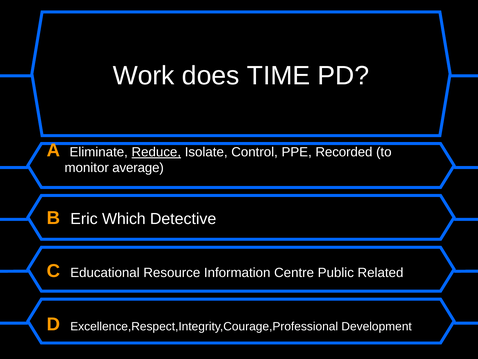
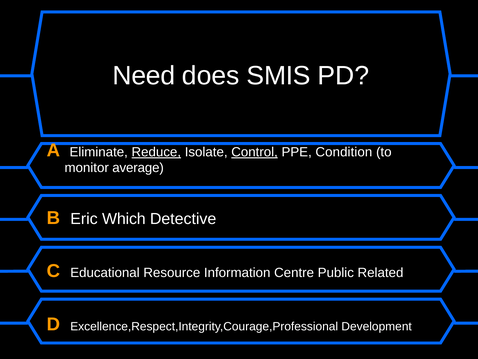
Work: Work -> Need (144, 76)
TIME: TIME -> SMIS (279, 76)
Control underline: none -> present (255, 152)
Recorded: Recorded -> Condition (344, 152)
